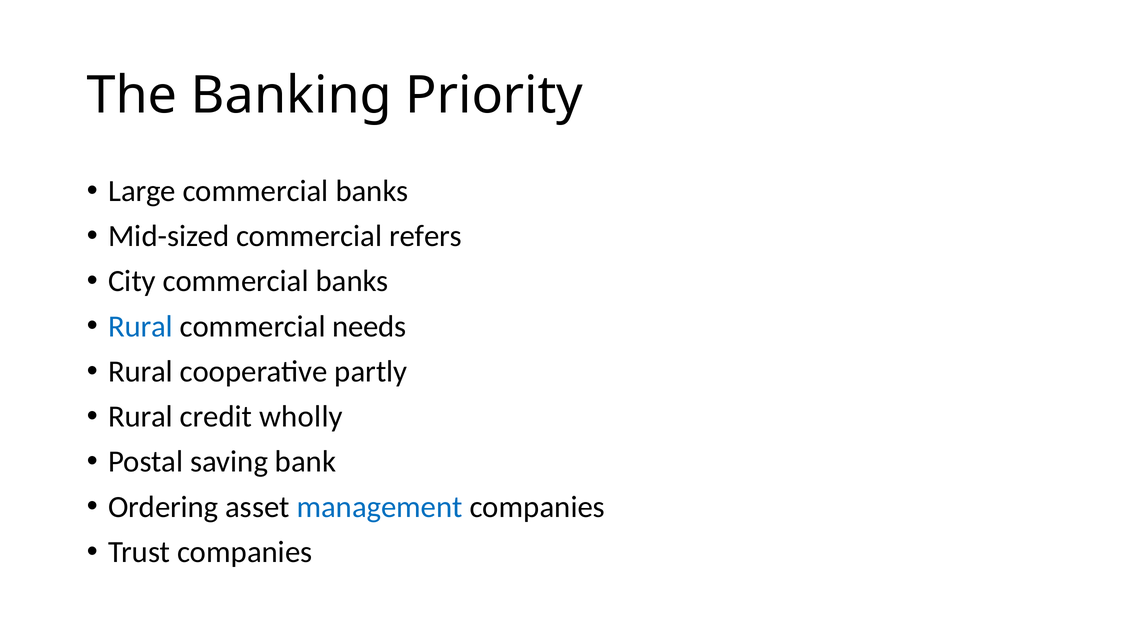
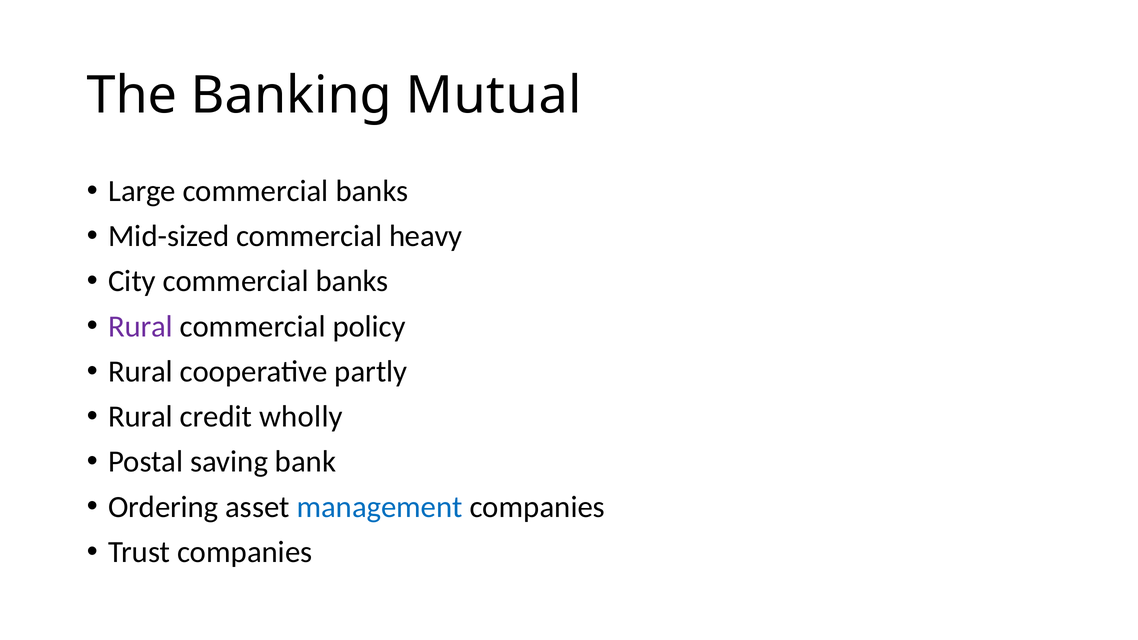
Priority: Priority -> Mutual (494, 96)
refers: refers -> heavy (426, 236)
Rural colour: blue -> purple (141, 326)
needs: needs -> policy (369, 326)
